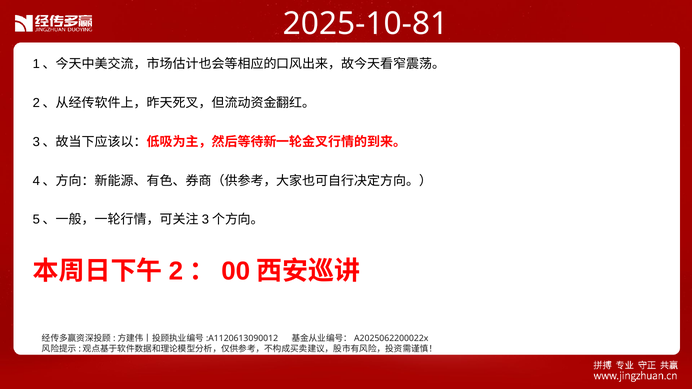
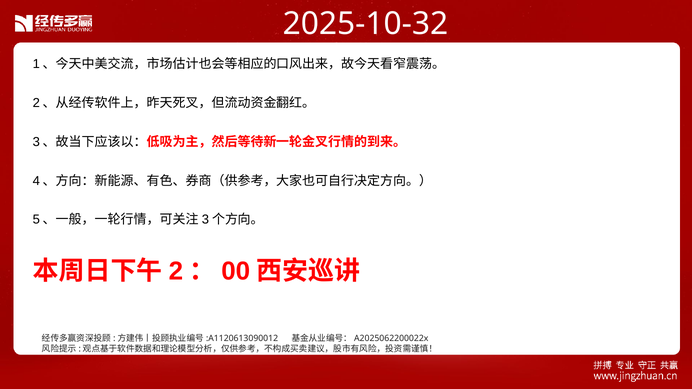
2025-10-81: 2025-10-81 -> 2025-10-32 (365, 24)
